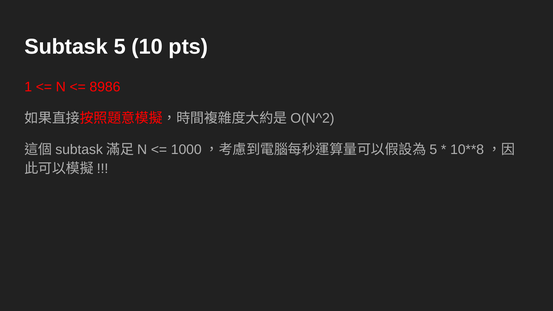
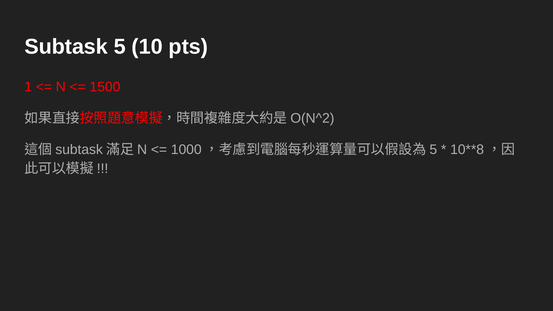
8986: 8986 -> 1500 (105, 87)
